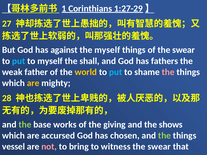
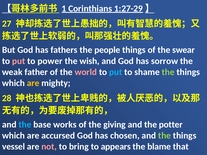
against: against -> fathers (64, 50)
the myself: myself -> people (107, 50)
put colour: light blue -> pink (19, 61)
to myself: myself -> power (50, 61)
shall: shall -> wish (90, 61)
fathers: fathers -> sorrow (165, 61)
world colour: yellow -> pink (86, 72)
the colour: pink -> light green (168, 72)
the colour: light green -> light blue (25, 125)
shows: shows -> potter (171, 125)
witness: witness -> appears (116, 147)
swear: swear -> blame (159, 147)
